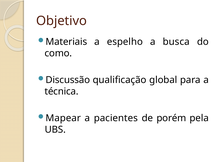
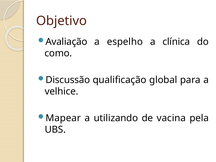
Materiais: Materiais -> Avaliação (66, 42)
busca: busca -> clínica (176, 42)
técnica: técnica -> velhice (61, 91)
pacientes: pacientes -> utilizando (116, 118)
porém: porém -> vacina (171, 118)
